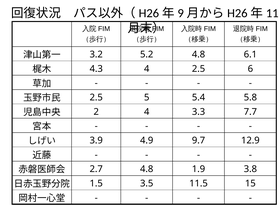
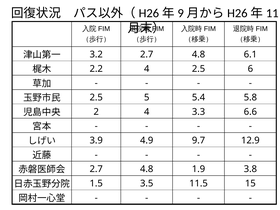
3.2 5.2: 5.2 -> 2.7 (147, 54)
4.3: 4.3 -> 2.2 (96, 69)
7.7: 7.7 -> 6.6 (250, 112)
